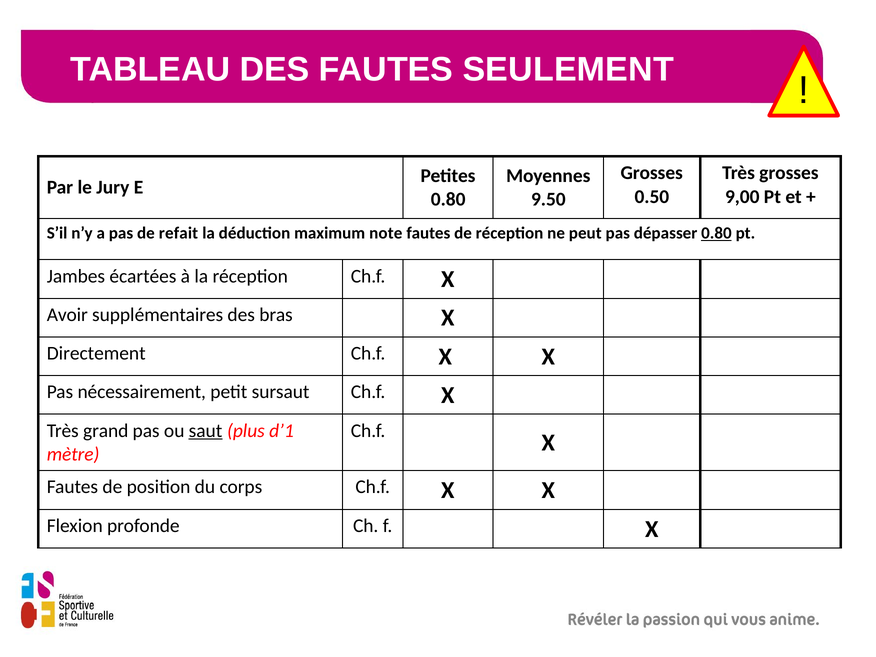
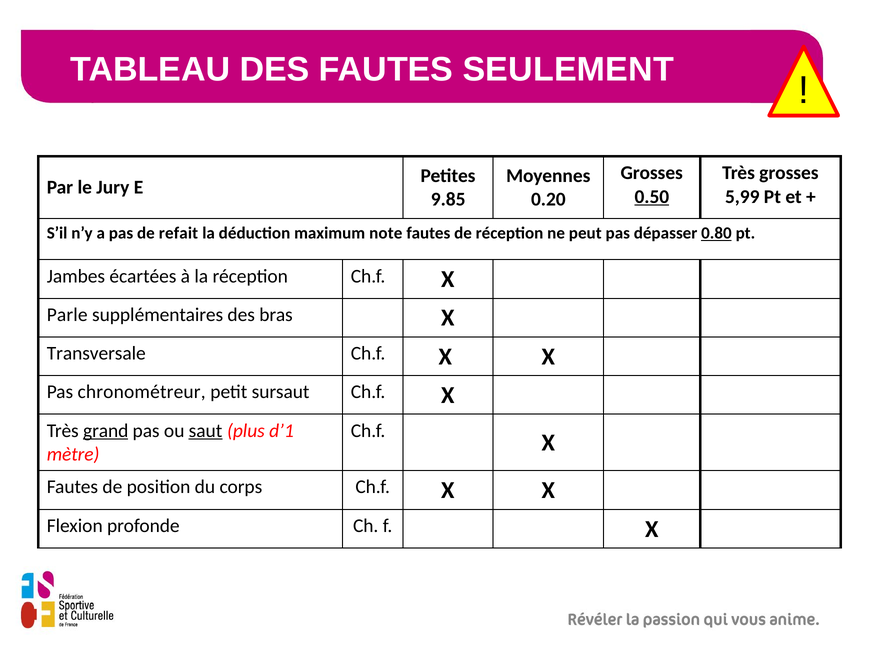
0.50 underline: none -> present (652, 197)
9,00: 9,00 -> 5,99 (742, 197)
0.80: 0.80 -> 9.85 (448, 199)
9.50: 9.50 -> 0.20 (548, 199)
Avoir: Avoir -> Parle (67, 315)
Directement: Directement -> Transversale (96, 353)
nécessairement: nécessairement -> chronométreur (142, 392)
grand underline: none -> present (106, 431)
